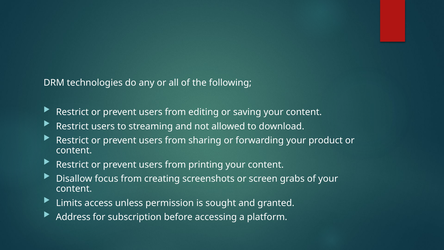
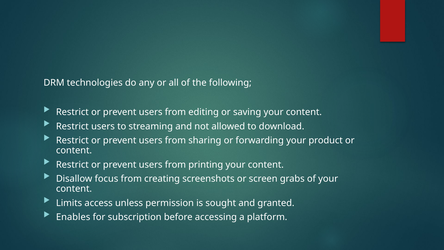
Address: Address -> Enables (73, 217)
